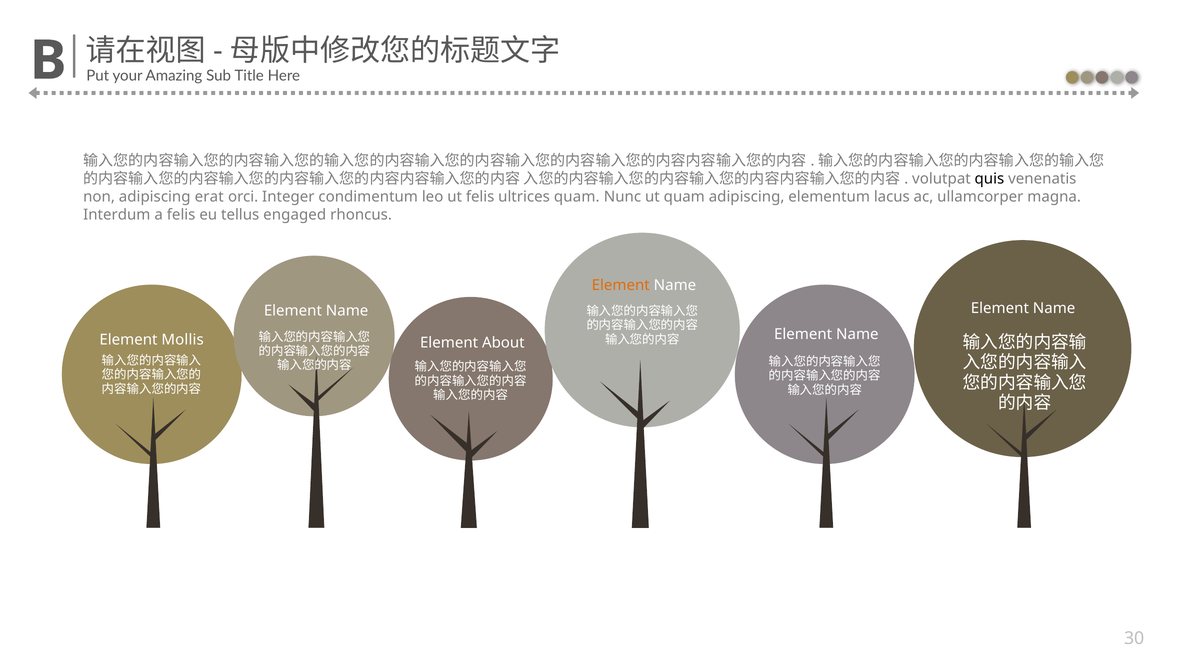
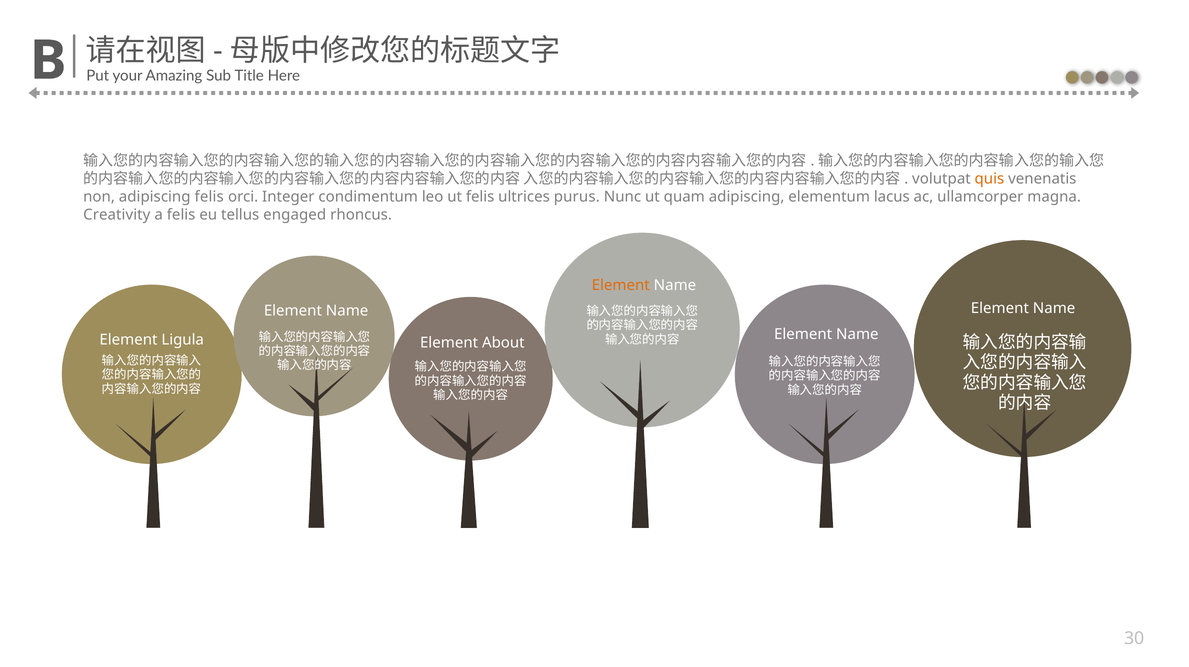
quis colour: black -> orange (989, 179)
adipiscing erat: erat -> felis (209, 197)
ultrices quam: quam -> purus (577, 197)
Interdum: Interdum -> Creativity (117, 215)
Mollis: Mollis -> Ligula (183, 340)
